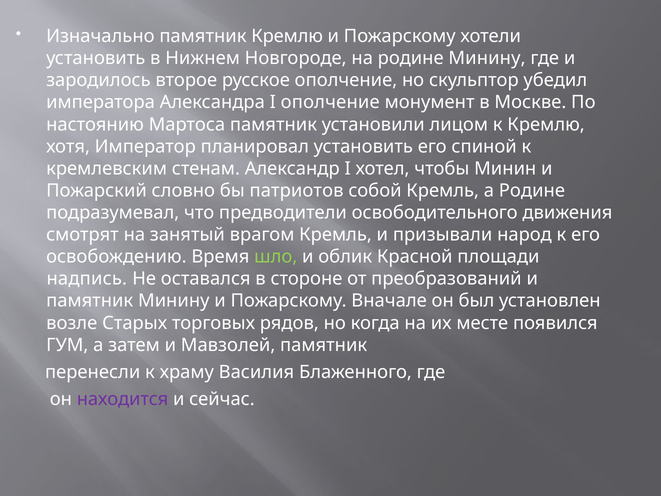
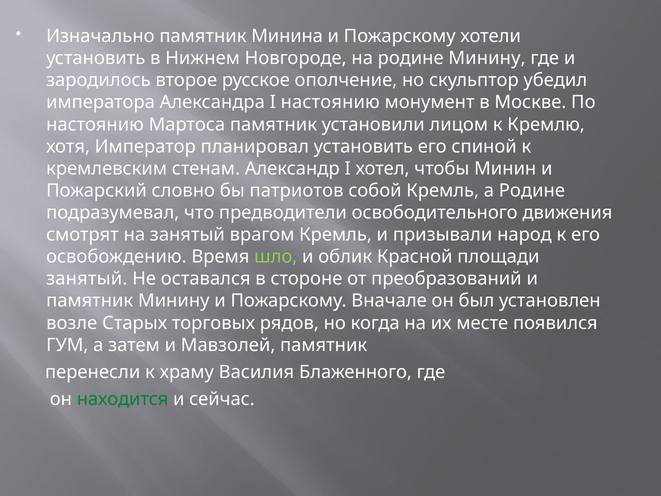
памятник Кремлю: Кремлю -> Минина (287, 36)
I ополчение: ополчение -> настоянию (330, 102)
надпись: надпись -> занятый (87, 279)
находится colour: purple -> green (123, 399)
